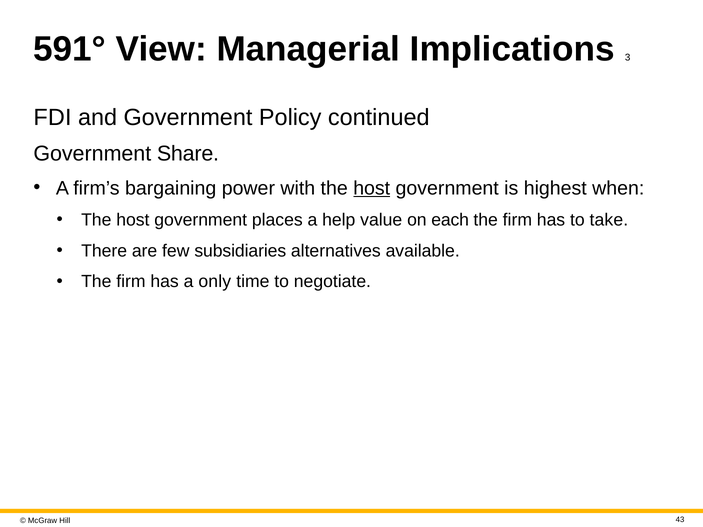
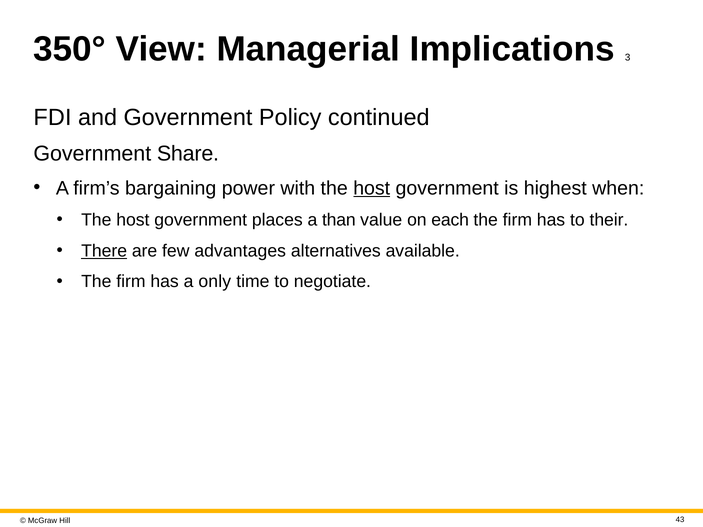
591°: 591° -> 350° (70, 49)
help: help -> than (339, 220)
take: take -> their (609, 220)
There underline: none -> present (104, 251)
subsidiaries: subsidiaries -> advantages (240, 251)
